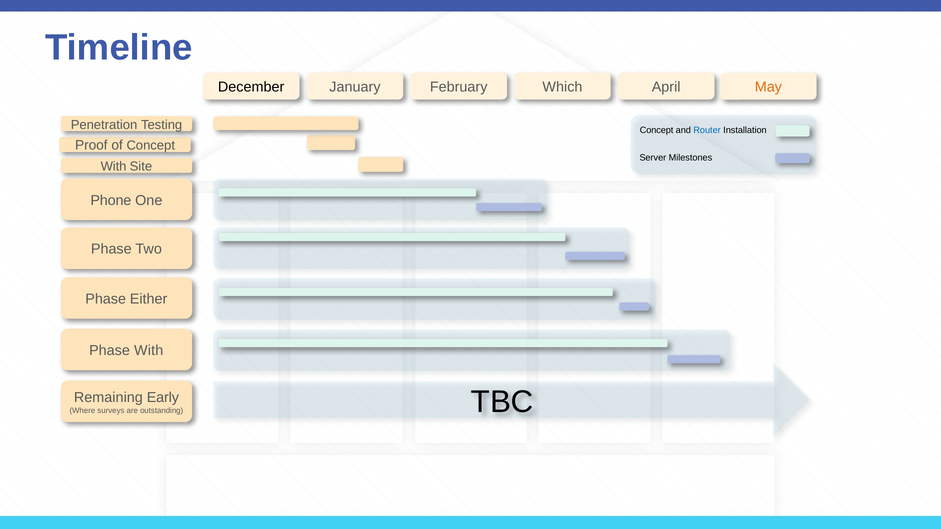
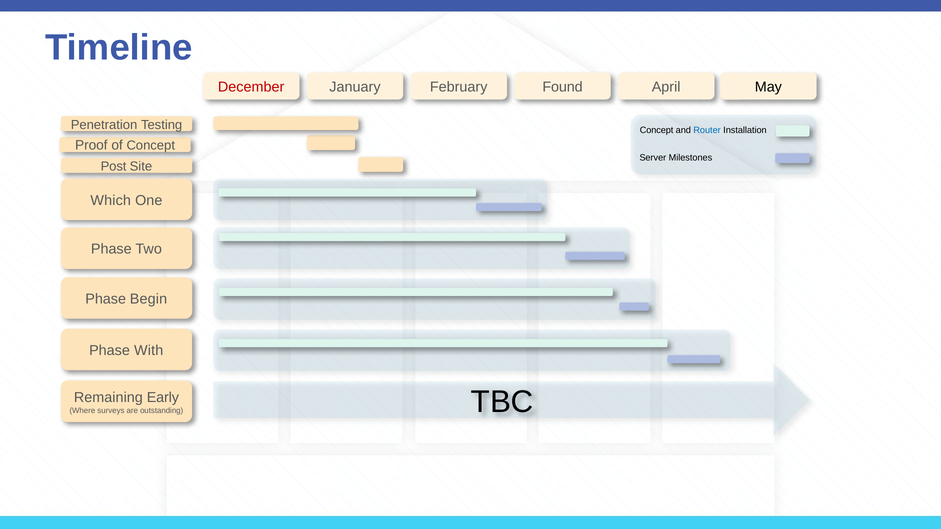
December colour: black -> red (251, 87)
Which: Which -> Found (563, 87)
May colour: orange -> black (768, 87)
With: With -> Post (114, 166)
Phone: Phone -> Which (111, 200)
Either: Either -> Begin (149, 299)
